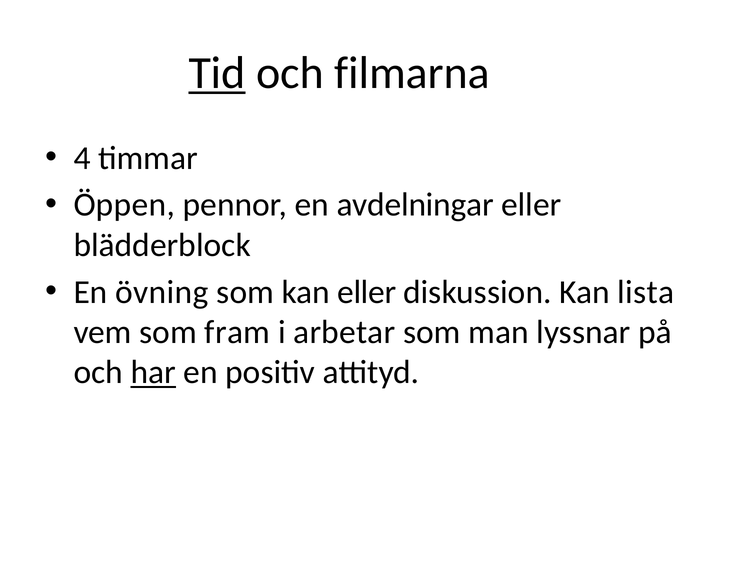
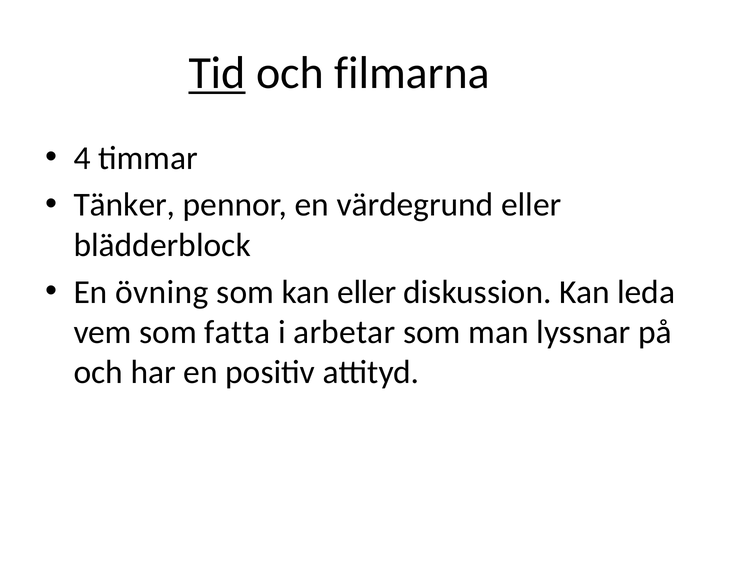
Öppen: Öppen -> Tänker (124, 205)
avdelningar: avdelningar -> värdegrund (415, 205)
lista: lista -> leda (646, 292)
fram: fram -> fatta (237, 332)
har underline: present -> none (153, 373)
